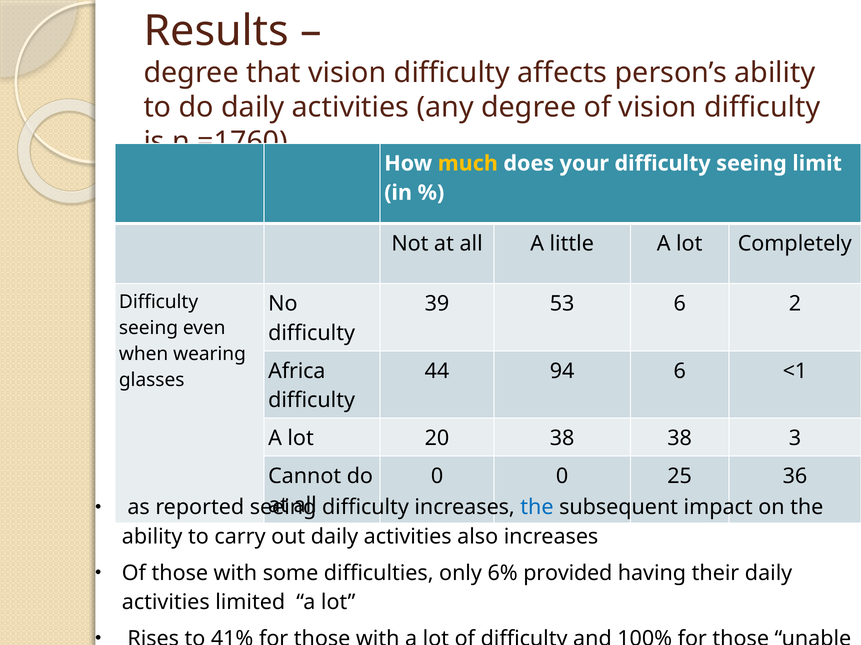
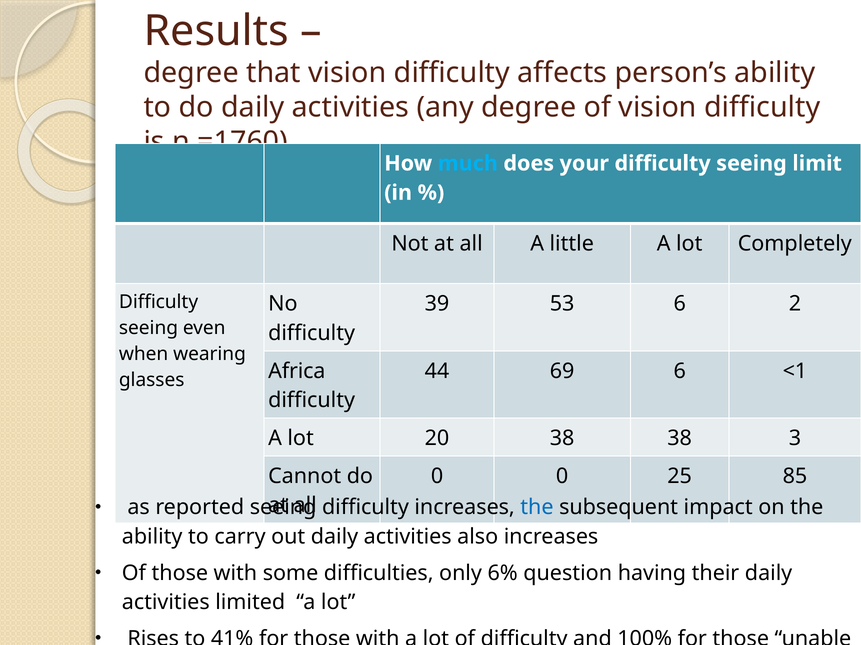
much colour: yellow -> light blue (468, 164)
94: 94 -> 69 (562, 371)
36: 36 -> 85 (795, 477)
provided: provided -> question (568, 574)
